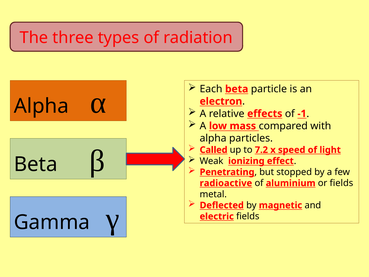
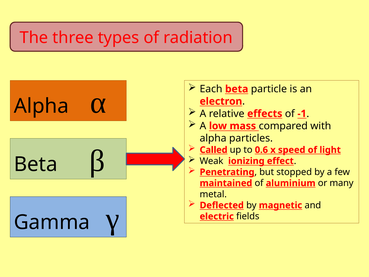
7.2: 7.2 -> 0.6 (261, 150)
radioactive: radioactive -> maintained (226, 183)
or fields: fields -> many (342, 183)
